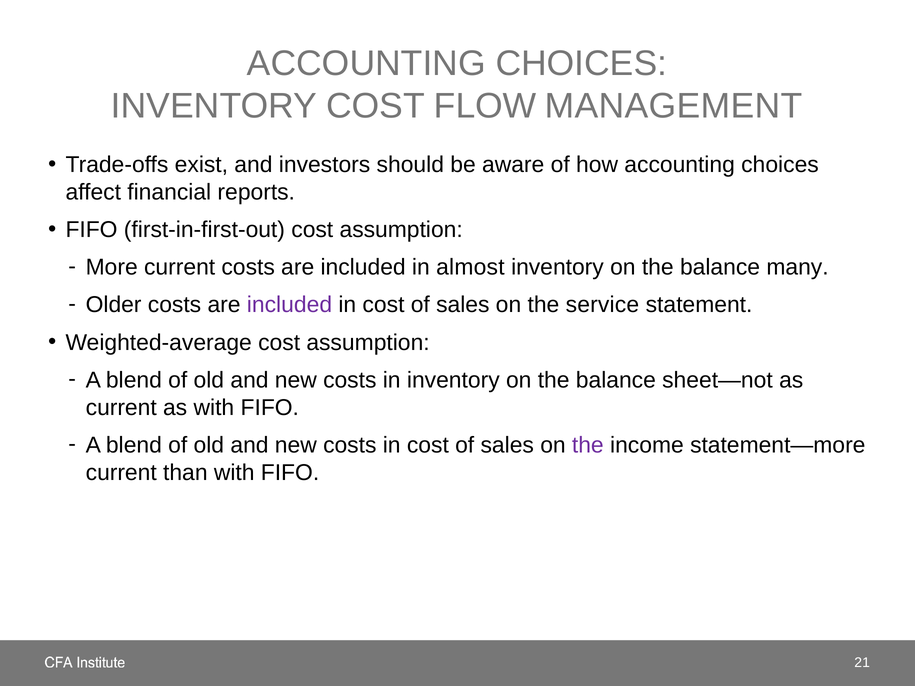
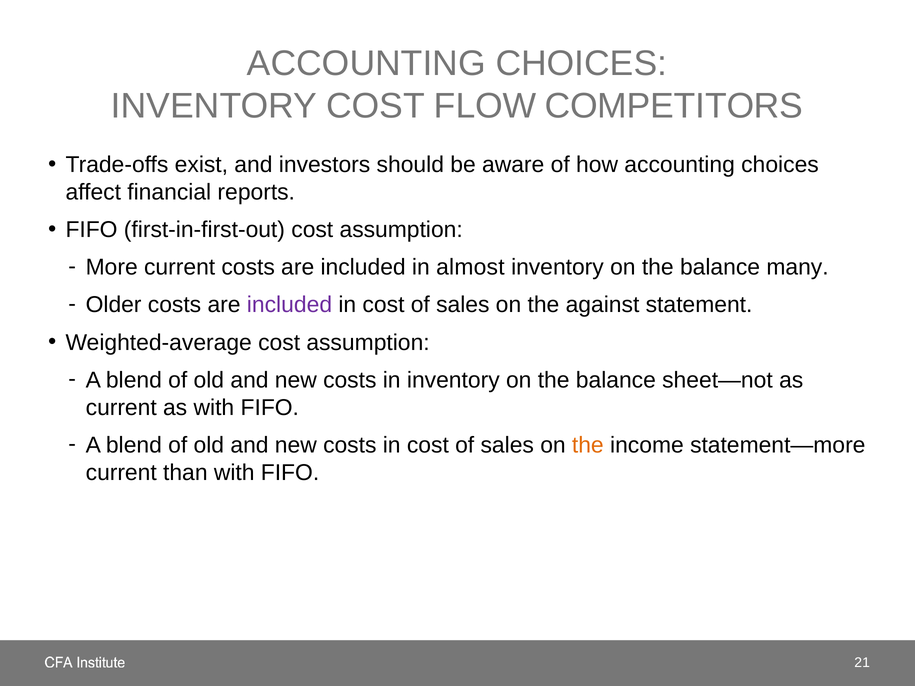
MANAGEMENT: MANAGEMENT -> COMPETITORS (674, 106)
service: service -> against (602, 305)
the colour: purple -> orange (588, 445)
